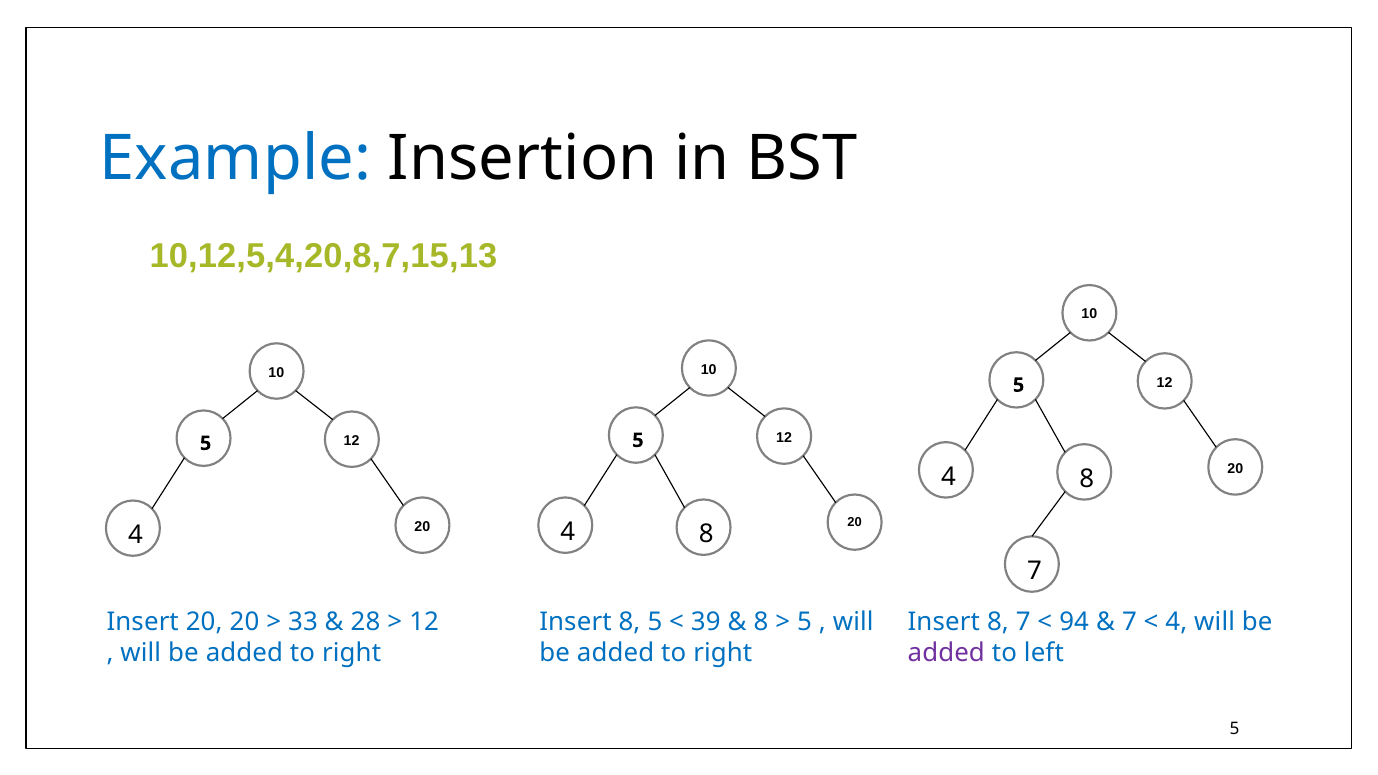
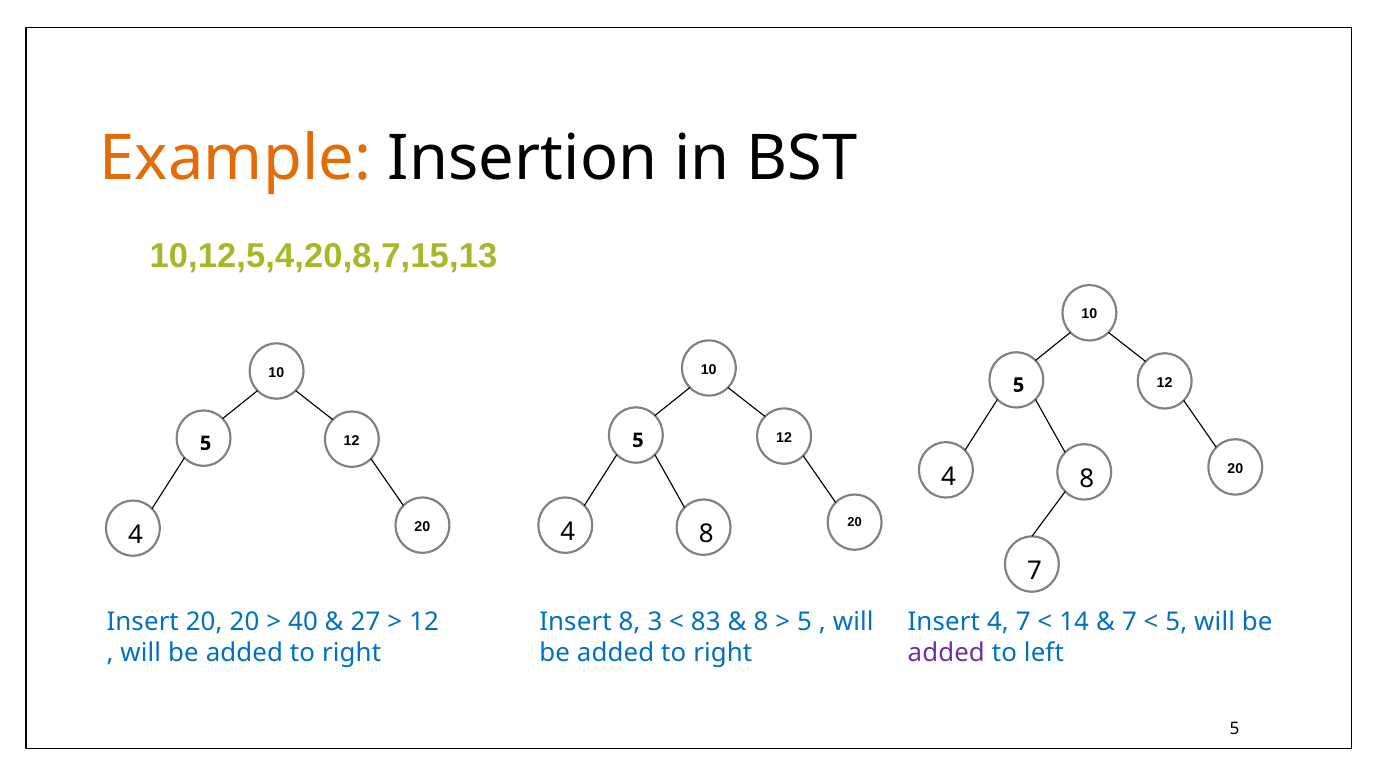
Example colour: blue -> orange (235, 158)
33: 33 -> 40 (303, 622)
28: 28 -> 27 (366, 622)
8 5: 5 -> 3 (655, 622)
39: 39 -> 83 (706, 622)
8: 8 -> 4 (998, 623)
94: 94 -> 14 (1074, 623)
4: 4 -> 5 (1176, 623)
